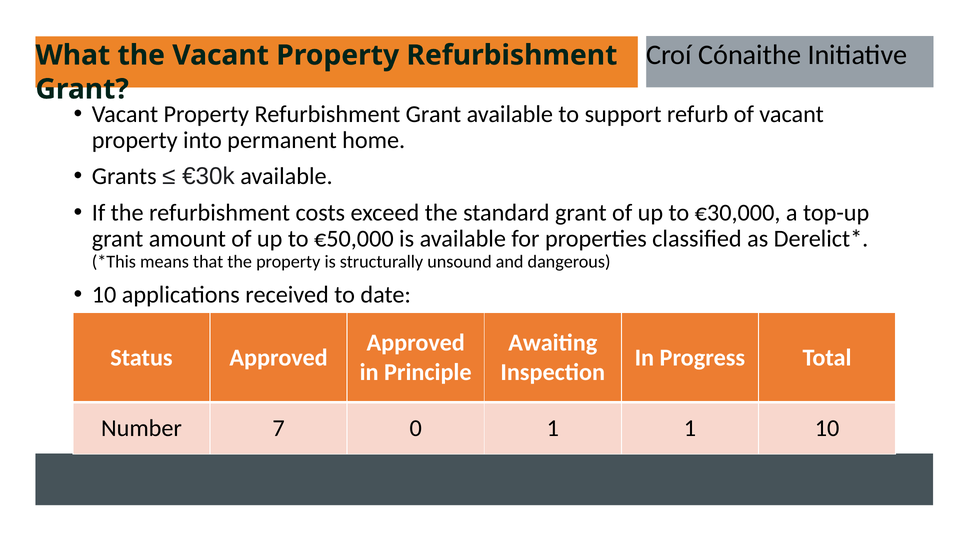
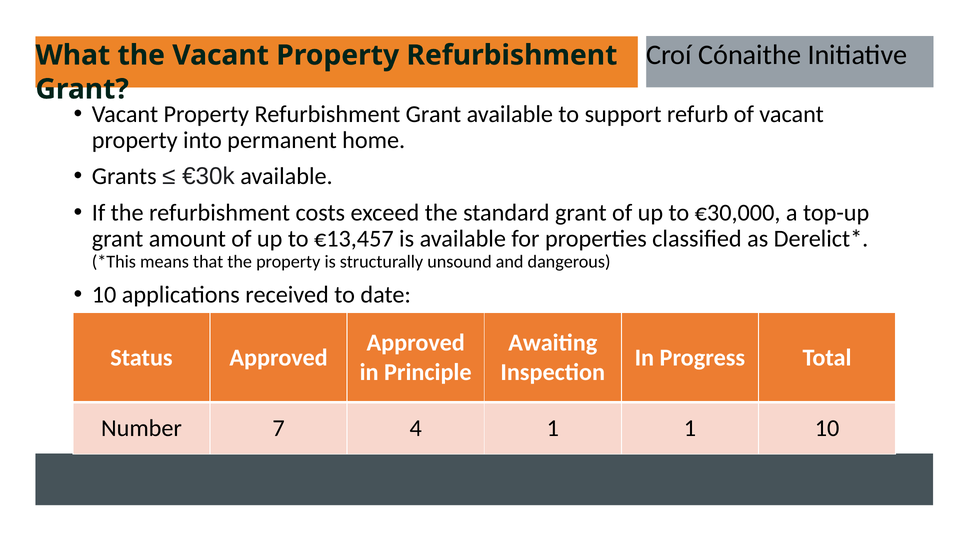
€50,000: €50,000 -> €13,457 (354, 239)
0: 0 -> 4 (416, 428)
